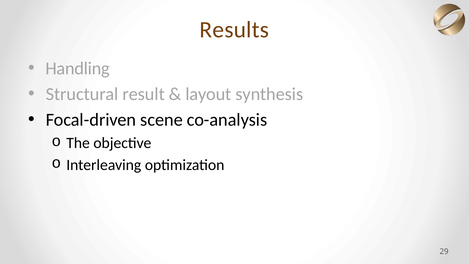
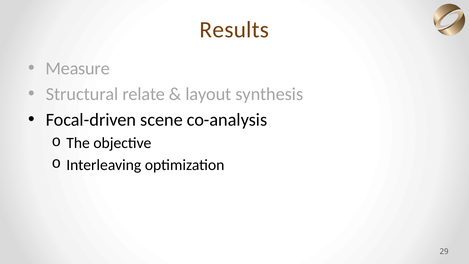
Handling: Handling -> Measure (78, 69)
result: result -> relate (144, 94)
